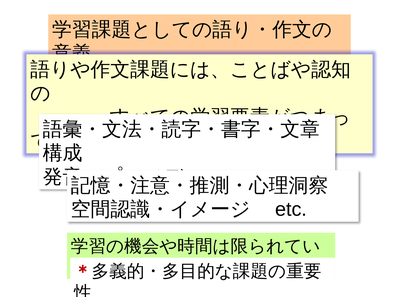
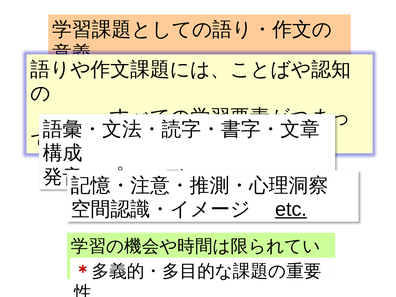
etc underline: none -> present (291, 209)
